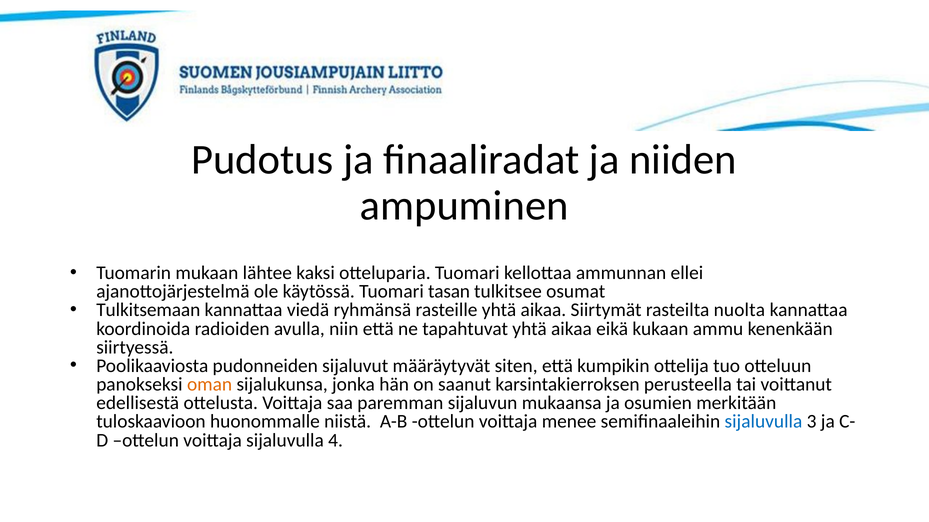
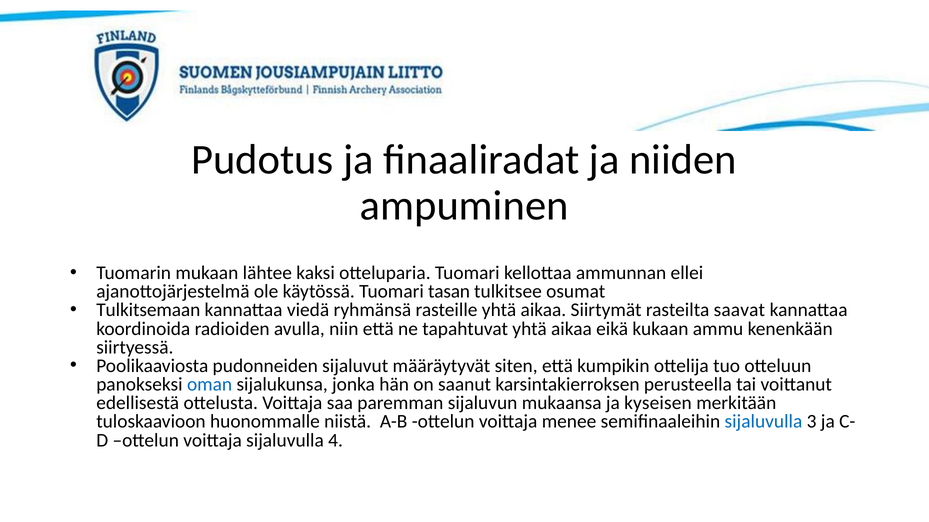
nuolta: nuolta -> saavat (739, 310)
oman colour: orange -> blue (210, 385)
osumien: osumien -> kyseisen (658, 403)
